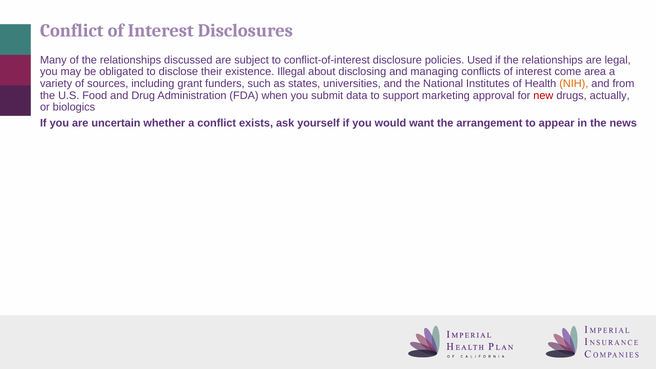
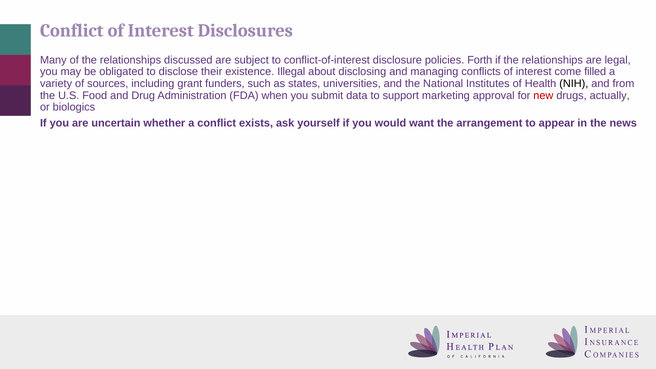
Used: Used -> Forth (480, 60)
area: area -> filled (595, 72)
NIH colour: orange -> black (574, 84)
